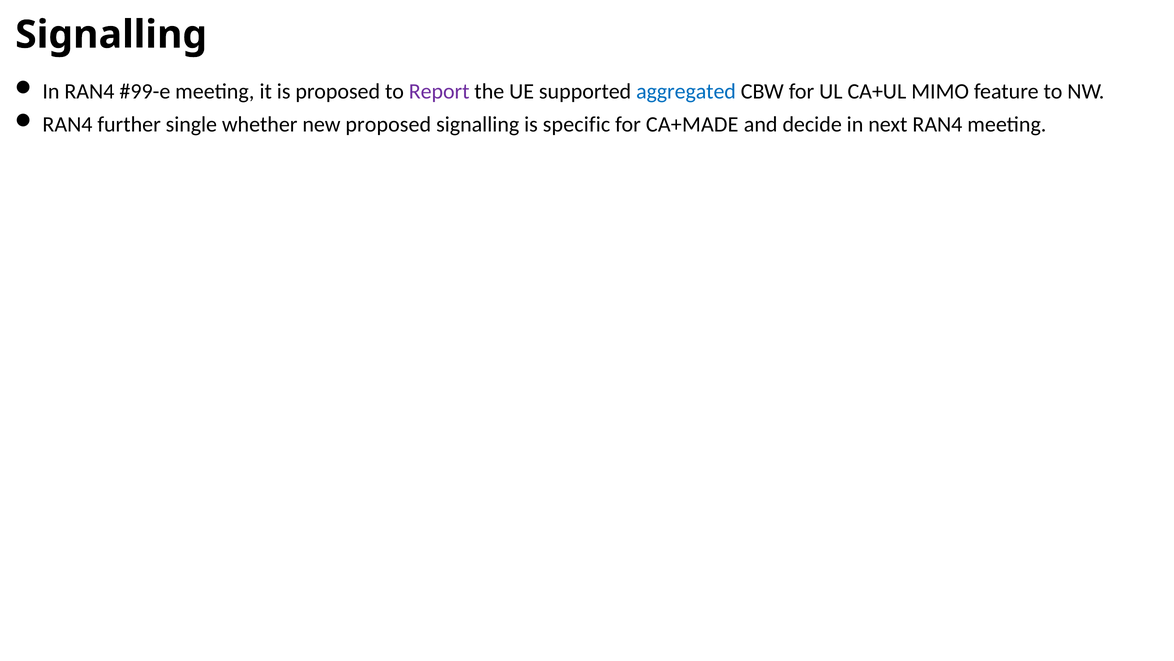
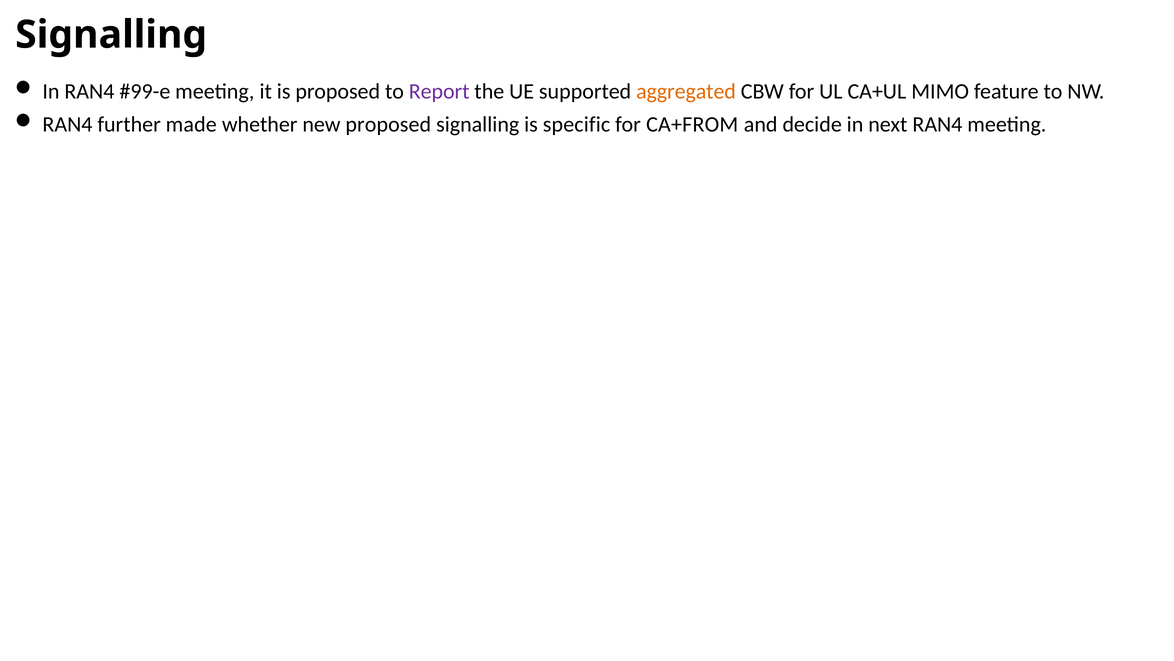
aggregated colour: blue -> orange (686, 91)
single: single -> made (191, 124)
CA+MADE: CA+MADE -> CA+FROM (692, 124)
